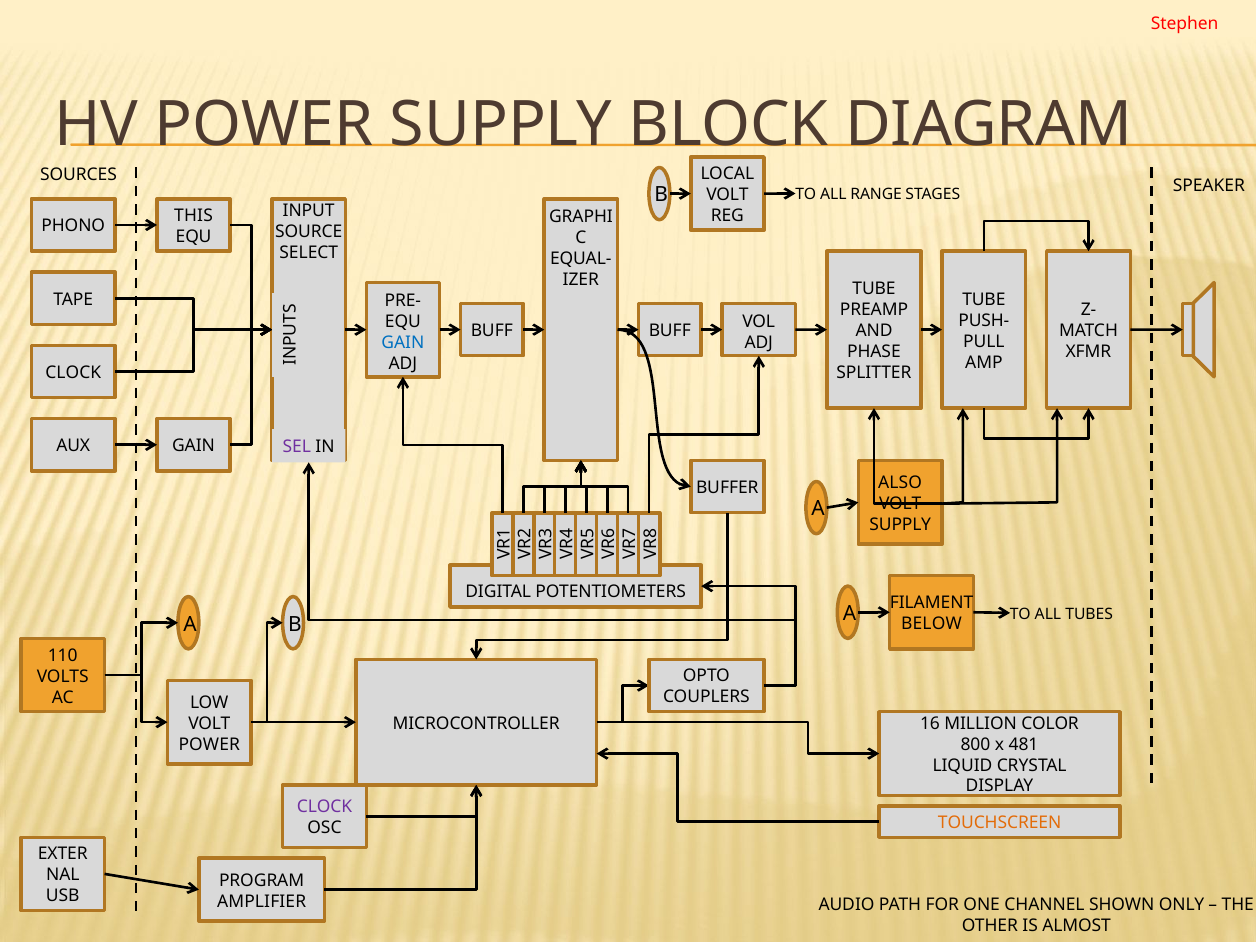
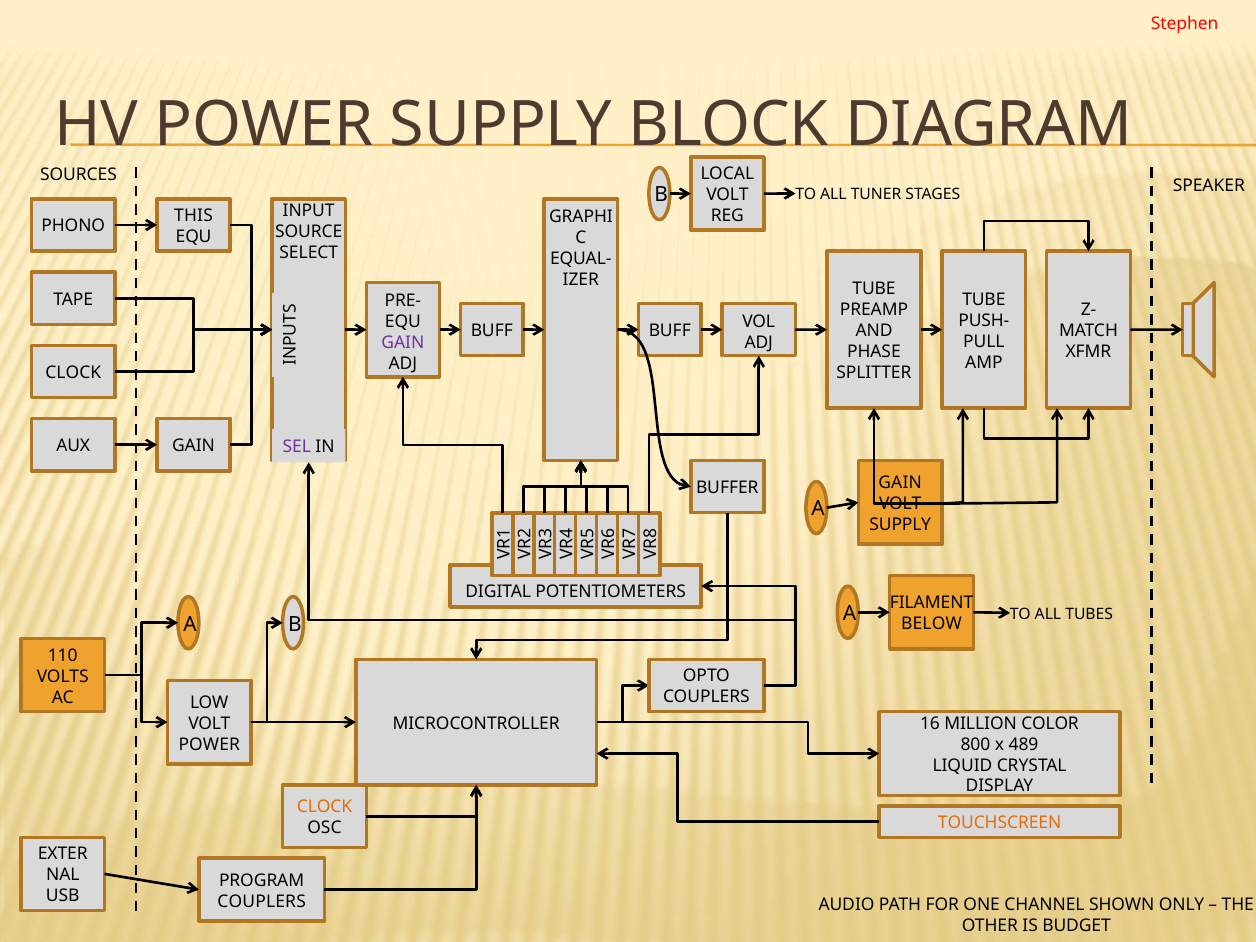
RANGE: RANGE -> TUNER (876, 195)
GAIN colour: blue -> purple (403, 342)
ALSO: ALSO -> GAIN (900, 483)
481: 481 -> 489 (1023, 744)
CLOCK colour: purple -> orange (325, 807)
AMPLIFIER: AMPLIFIER -> COUPLERS (262, 901)
ALMOST: ALMOST -> BUDGET (1077, 926)
